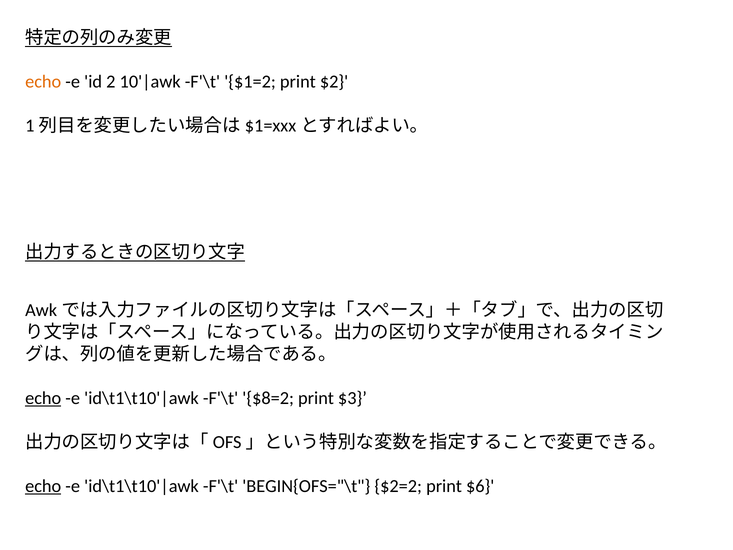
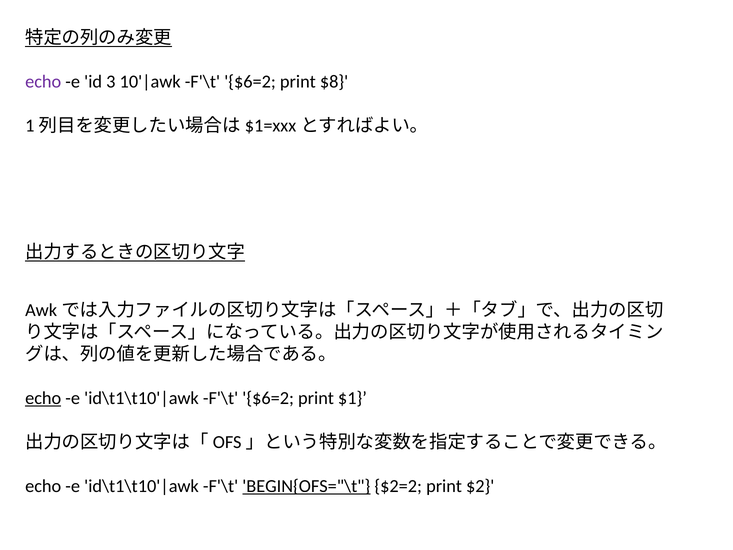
echo colour: orange -> purple (43, 82)
2: 2 -> 3 (111, 82)
$1=2: $1=2 -> $6=2 (250, 82)
$2: $2 -> $8 (334, 82)
$8=2: $8=2 -> $6=2 (268, 398)
$3: $3 -> $1 (352, 398)
echo underline: present -> none (43, 486)
BEGIN{OFS="\t underline: none -> present (306, 486)
$6: $6 -> $2 (480, 486)
